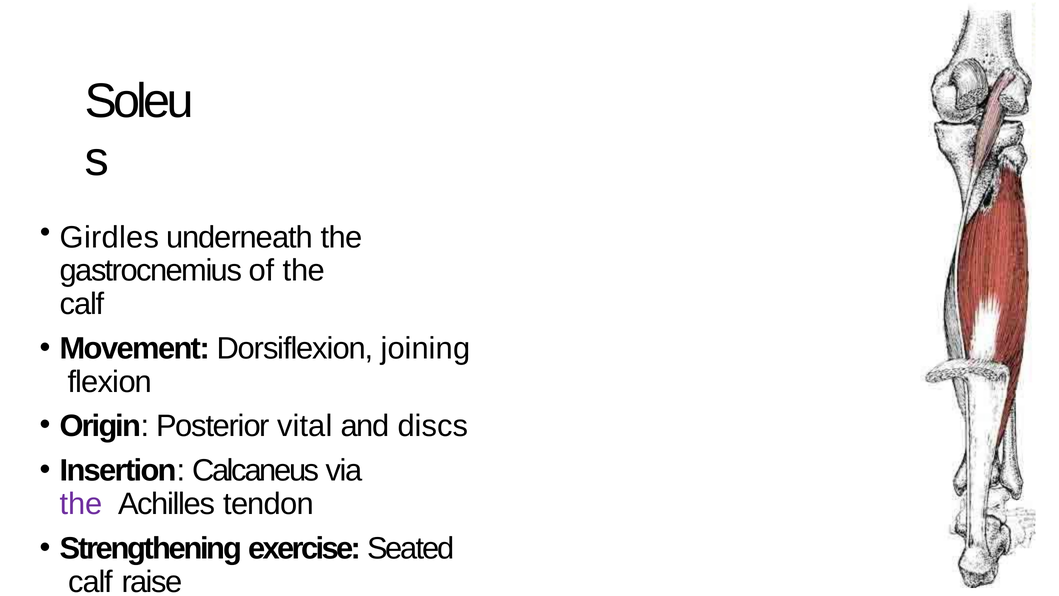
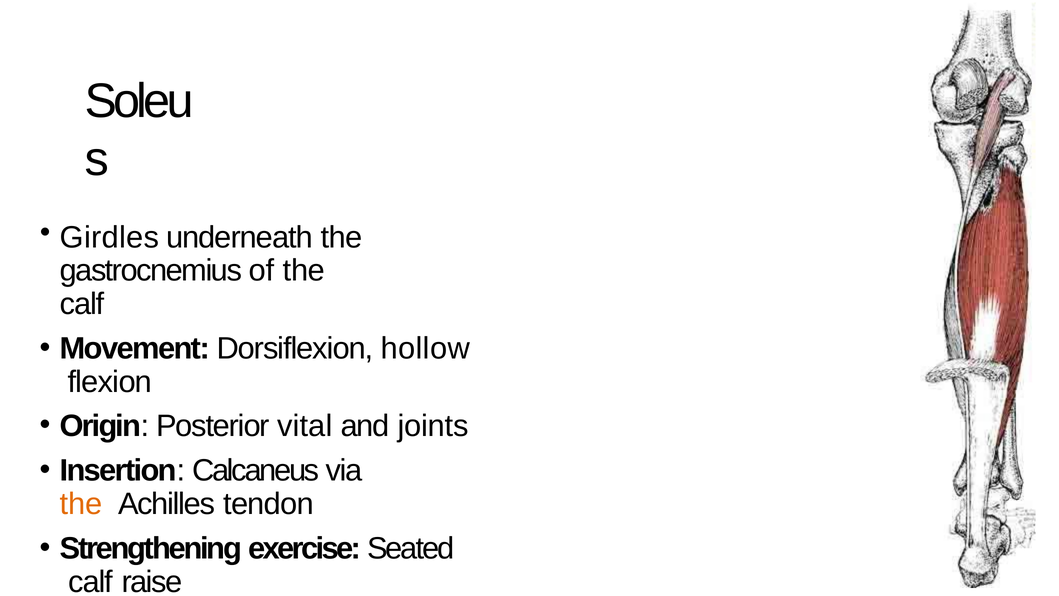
joining: joining -> hollow (425, 348)
discs: discs -> joints (433, 426)
the colour: purple -> orange (81, 504)
